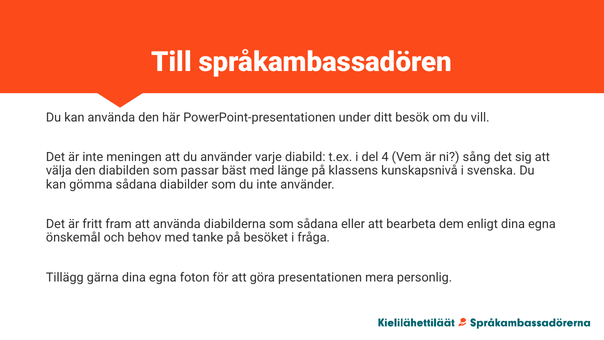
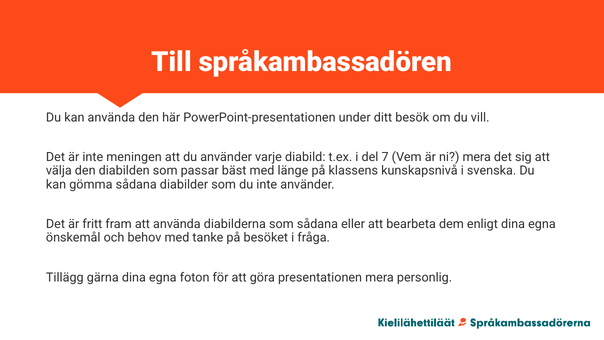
4: 4 -> 7 (385, 157)
ni sång: sång -> mera (477, 157)
